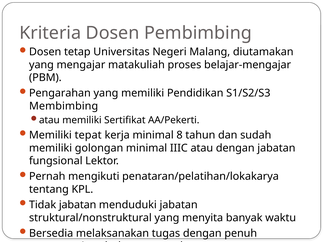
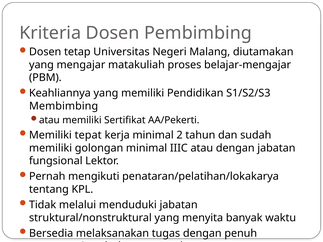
Pengarahan: Pengarahan -> Keahliannya (60, 93)
8: 8 -> 2 (180, 135)
Tidak jabatan: jabatan -> melalui (78, 205)
